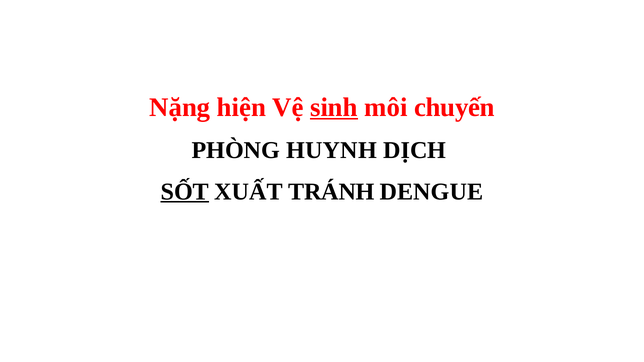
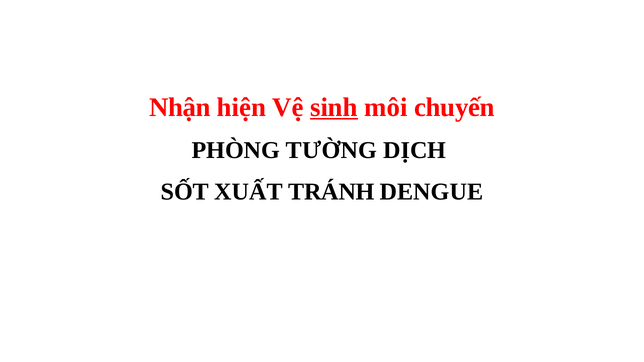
Nặng: Nặng -> Nhận (180, 107)
HUYNH: HUYNH -> TƯỜNG (331, 150)
SỐT underline: present -> none (185, 192)
